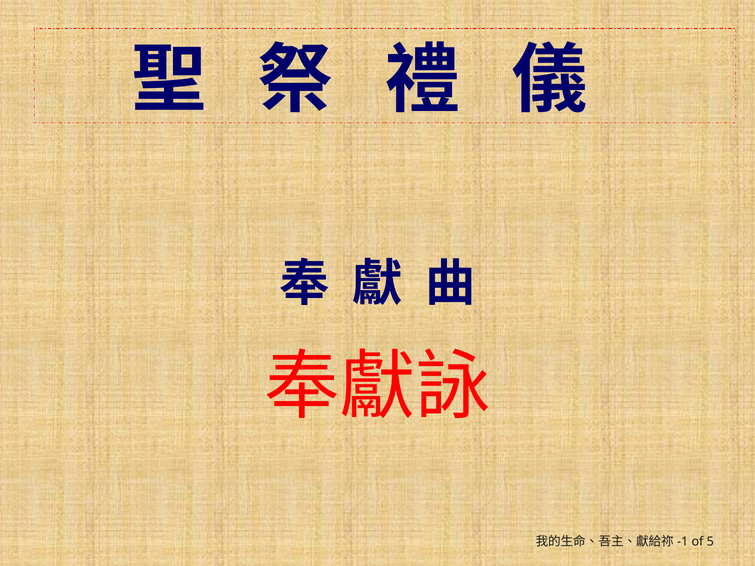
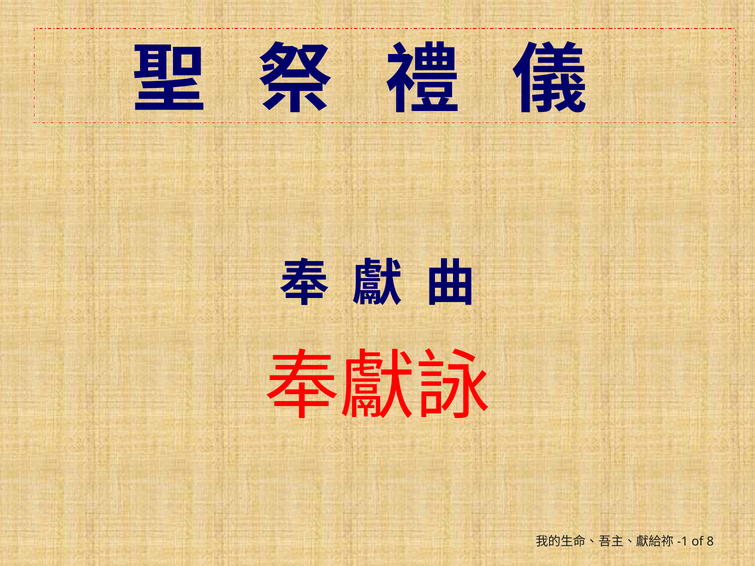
5: 5 -> 8 (710, 542)
